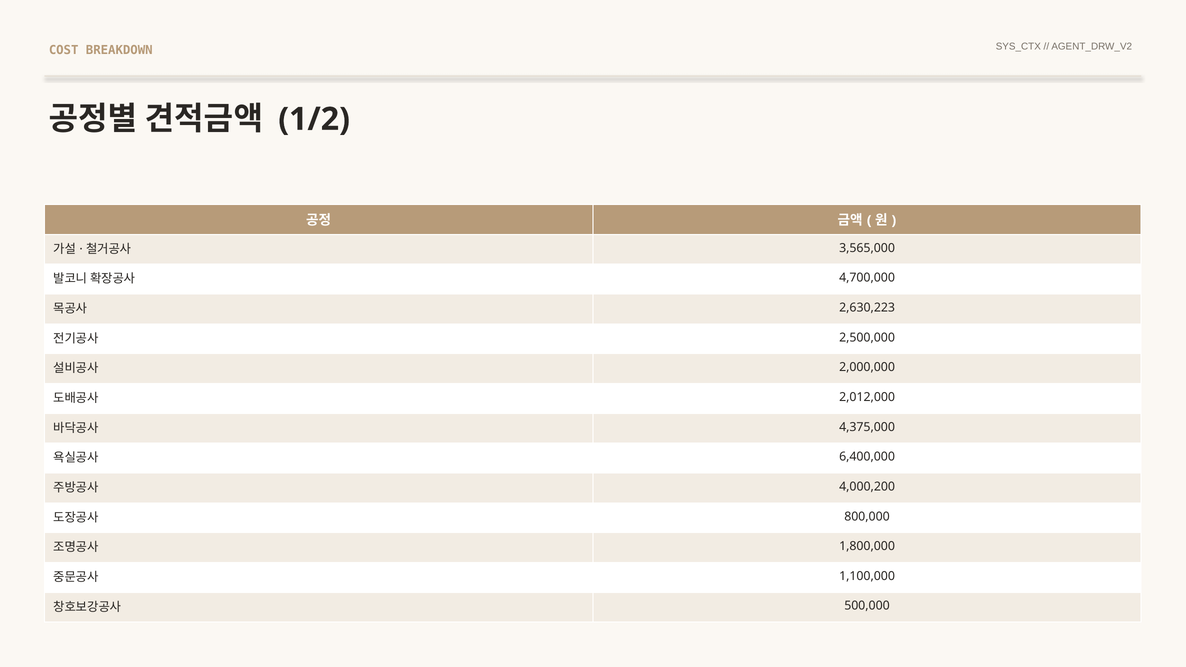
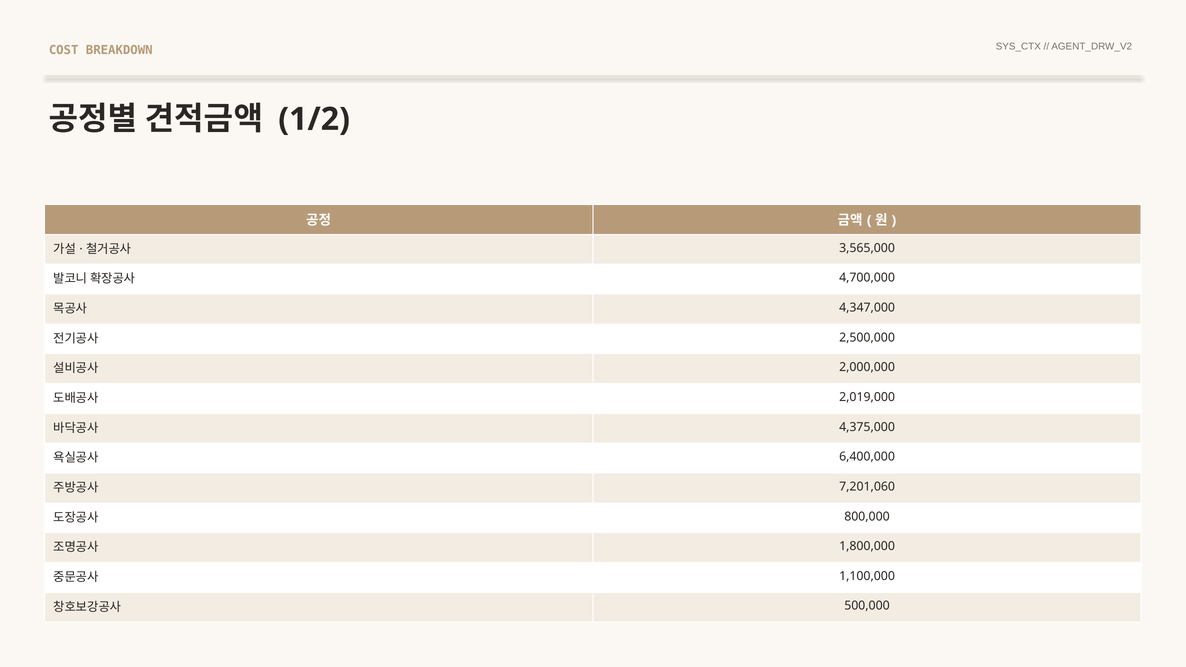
2,630,223: 2,630,223 -> 4,347,000 (867, 308)
2,012,000: 2,012,000 -> 2,019,000 (867, 397)
4,000,200: 4,000,200 -> 7,201,060 (867, 487)
